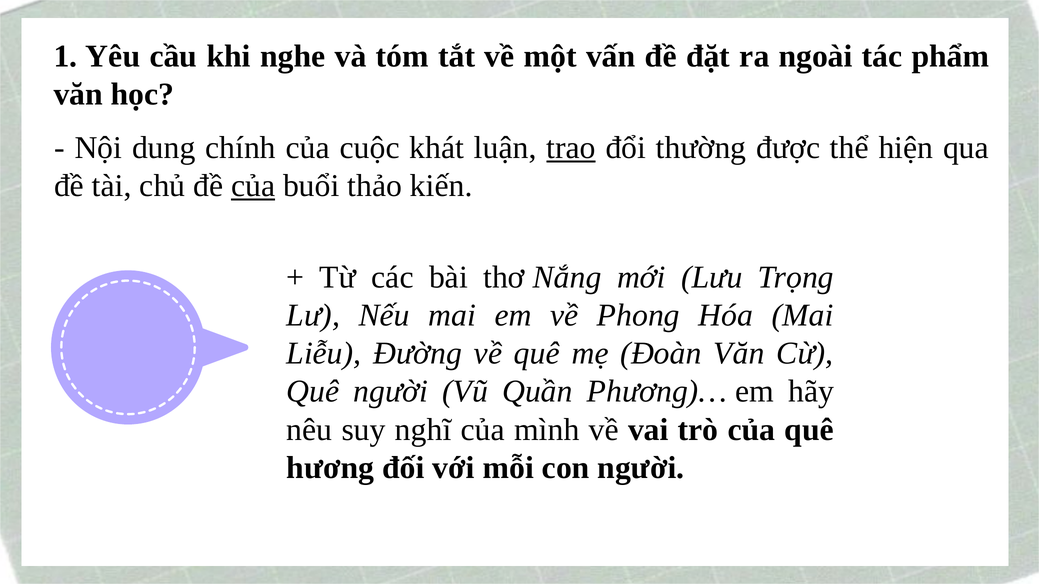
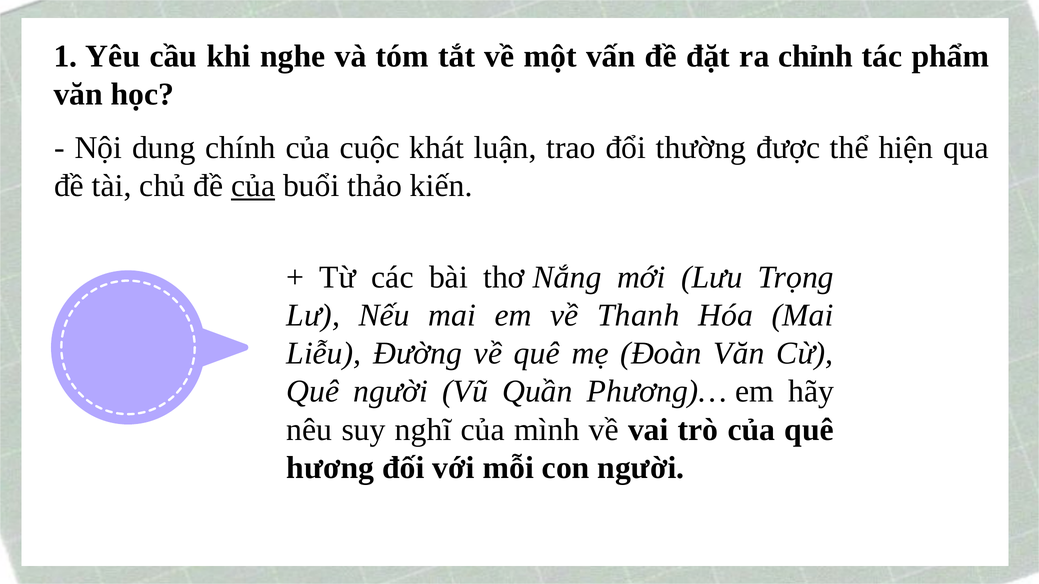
ngoài: ngoài -> chỉnh (816, 56)
trao underline: present -> none (571, 148)
Phong: Phong -> Thanh (638, 316)
